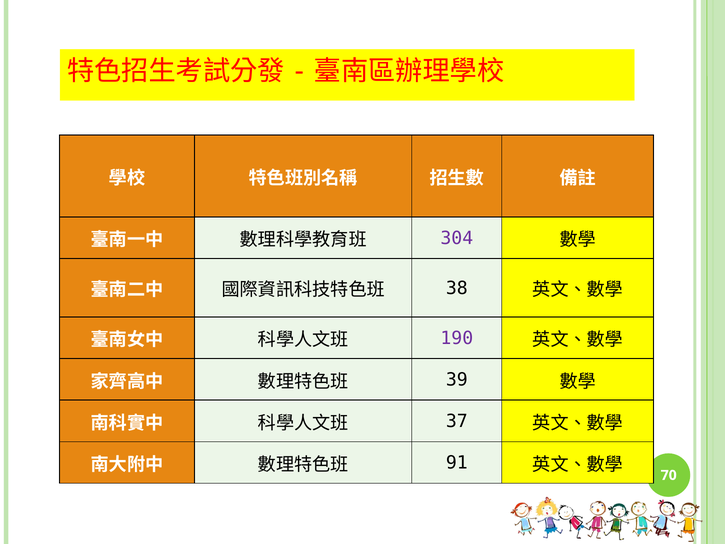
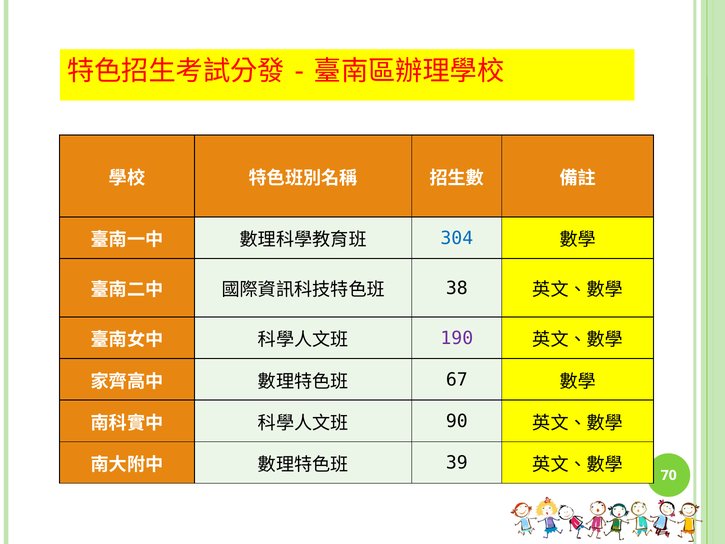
304 colour: purple -> blue (457, 238)
39: 39 -> 67 (457, 380)
37: 37 -> 90 (457, 421)
91: 91 -> 39 (457, 463)
